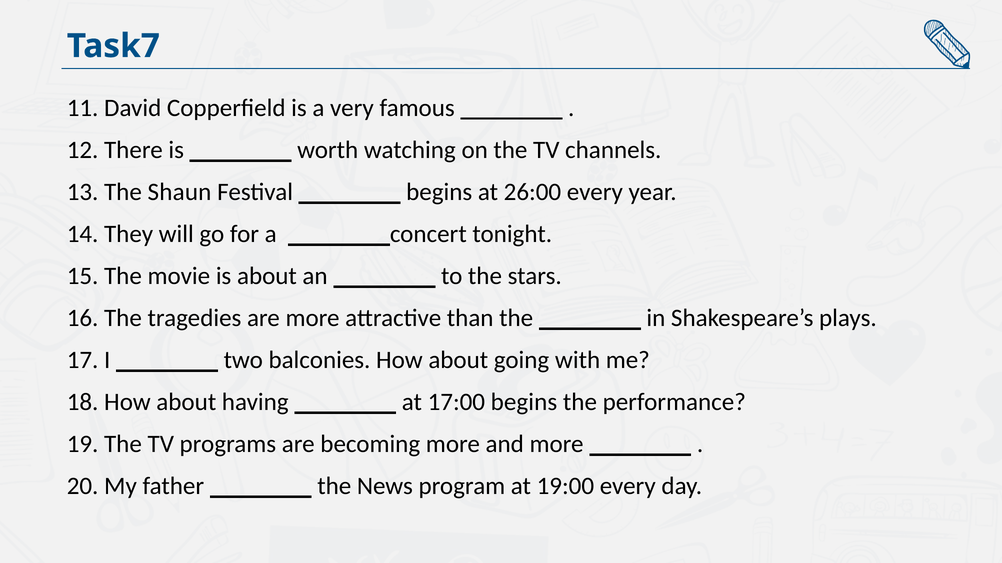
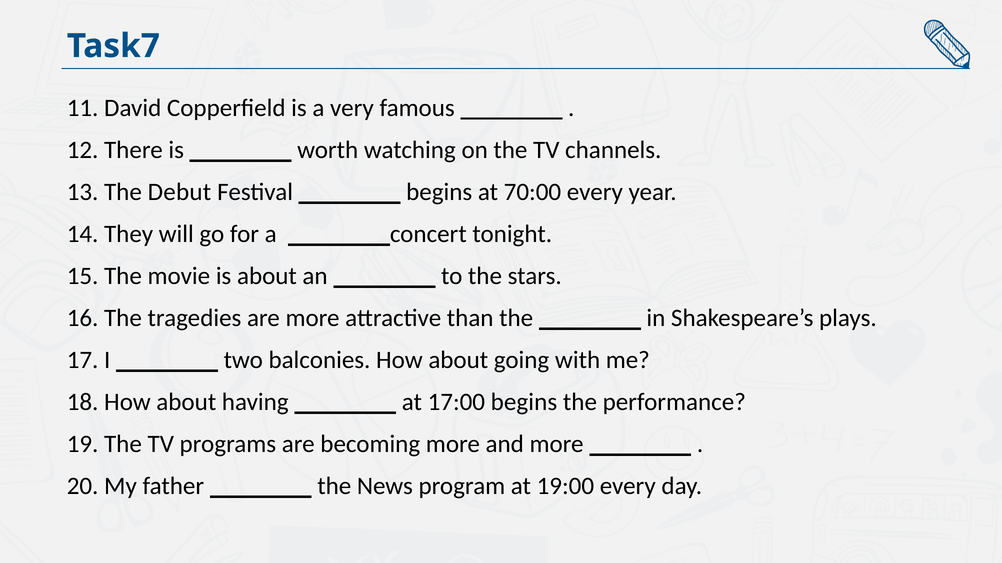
Shaun: Shaun -> Debut (179, 192)
26:00: 26:00 -> 70:00 (532, 192)
